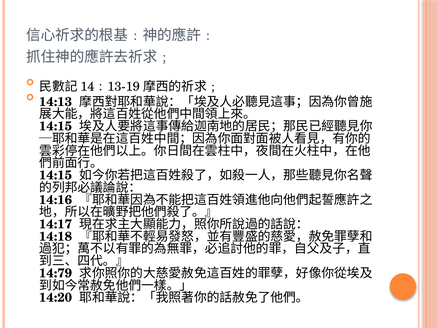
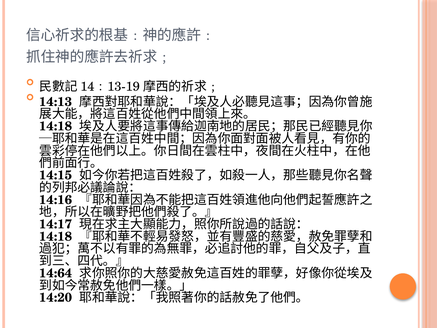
14:15: 14:15 -> 14:18 (56, 126)
14:79: 14:79 -> 14:64 (56, 273)
